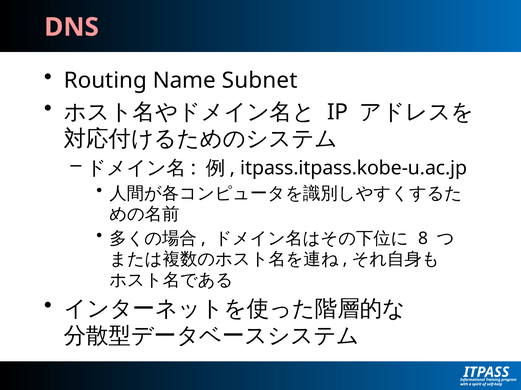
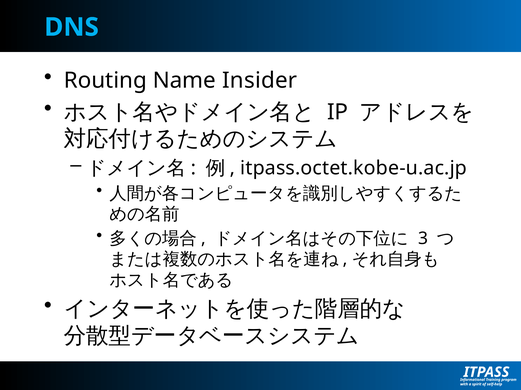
DNS colour: pink -> light blue (72, 27)
Subnet: Subnet -> Insider (260, 81)
itpass.itpass.kobe-u.ac.jp: itpass.itpass.kobe-u.ac.jp -> itpass.octet.kobe-u.ac.jp (354, 168)
8: 8 -> 3 (423, 239)
